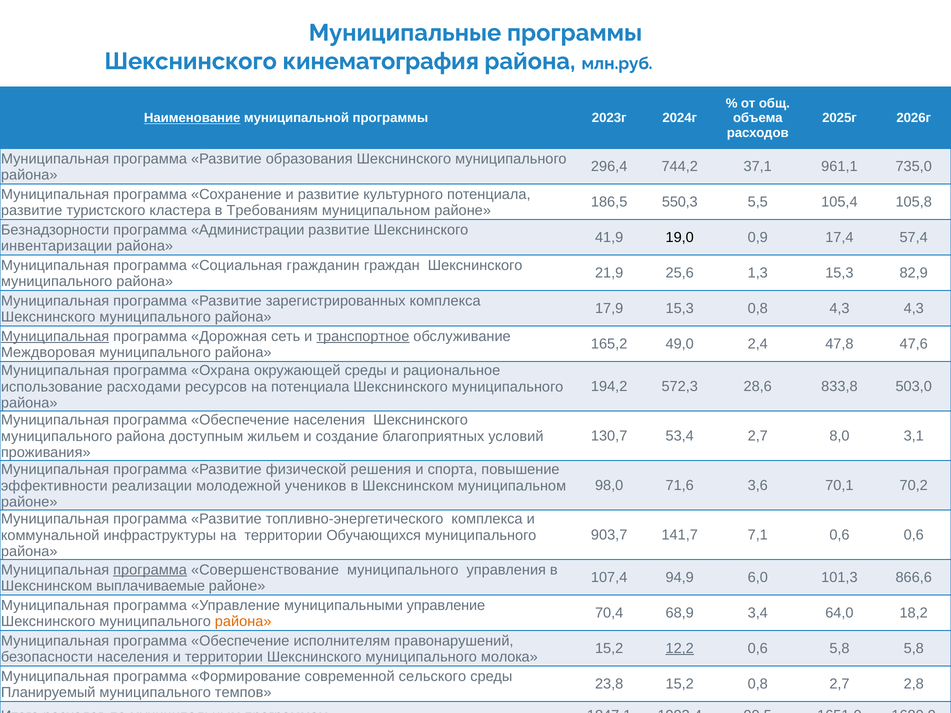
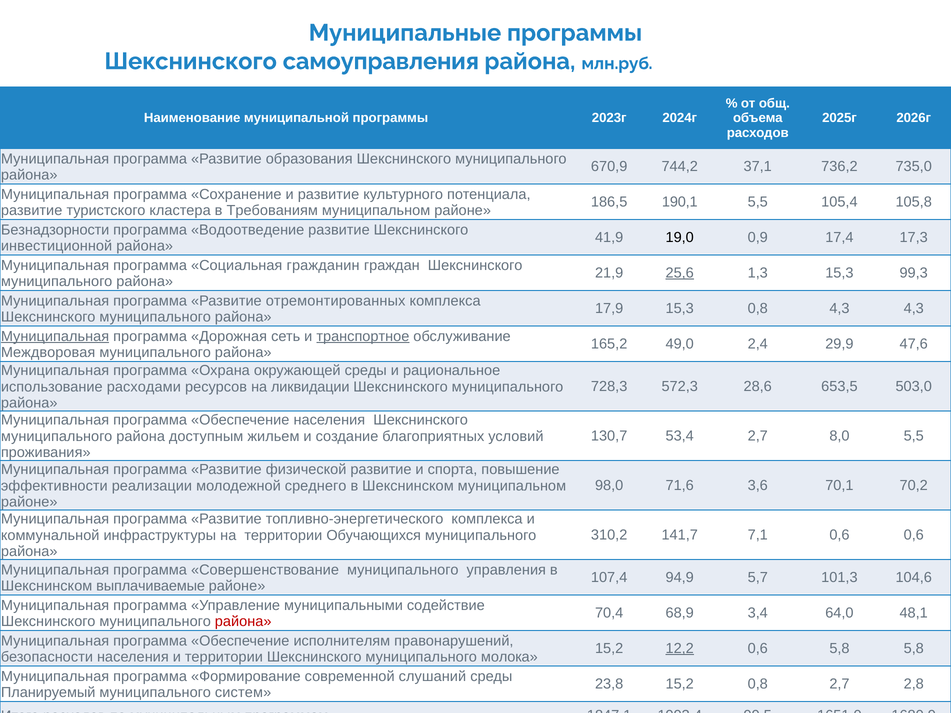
кинематография: кинематография -> самоуправления (381, 61)
Наименование underline: present -> none (192, 118)
296,4: 296,4 -> 670,9 (609, 166)
961,1: 961,1 -> 736,2 (839, 166)
550,3: 550,3 -> 190,1 (680, 202)
Администрации: Администрации -> Водоотведение (248, 230)
57,4: 57,4 -> 17,3 (914, 237)
инвентаризации: инвентаризации -> инвестиционной (57, 246)
25,6 underline: none -> present (680, 273)
82,9: 82,9 -> 99,3 (914, 273)
зарегистрированных: зарегистрированных -> отремонтированных (336, 301)
47,8: 47,8 -> 29,9 (839, 344)
194,2: 194,2 -> 728,3 (609, 386)
833,8: 833,8 -> 653,5 (839, 386)
на потенциала: потенциала -> ликвидации (310, 387)
8,0 3,1: 3,1 -> 5,5 (914, 436)
физической решения: решения -> развитие (381, 470)
учеников: учеников -> среднего (316, 486)
903,7: 903,7 -> 310,2 (609, 535)
программа underline: present -> none (150, 570)
6,0: 6,0 -> 5,7 (758, 578)
866,6: 866,6 -> 104,6 (914, 578)
муниципальными управление: управление -> содействие (446, 605)
18,2: 18,2 -> 48,1 (914, 613)
района colour: orange -> red (243, 622)
сельского: сельского -> слушаний (432, 676)
темпов: темпов -> систем (243, 693)
